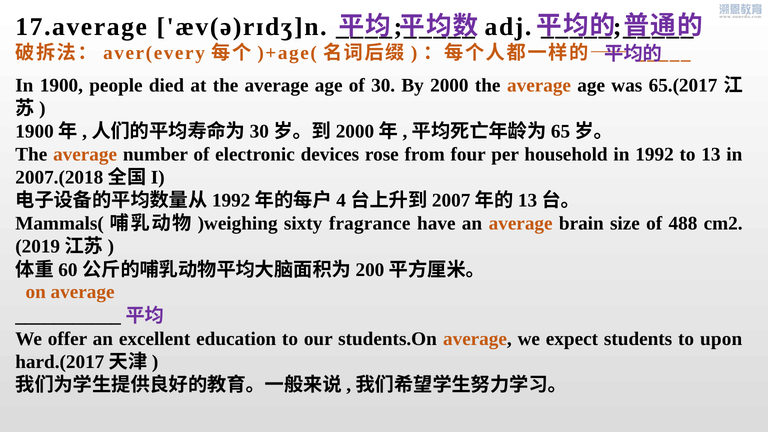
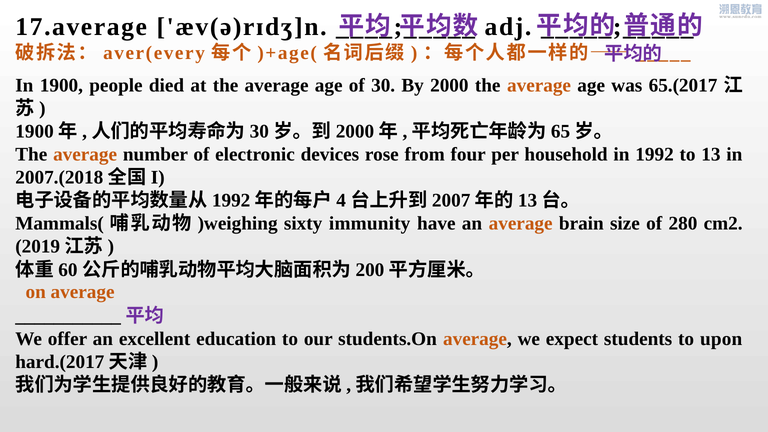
fragrance: fragrance -> immunity (370, 224)
488: 488 -> 280 (683, 224)
